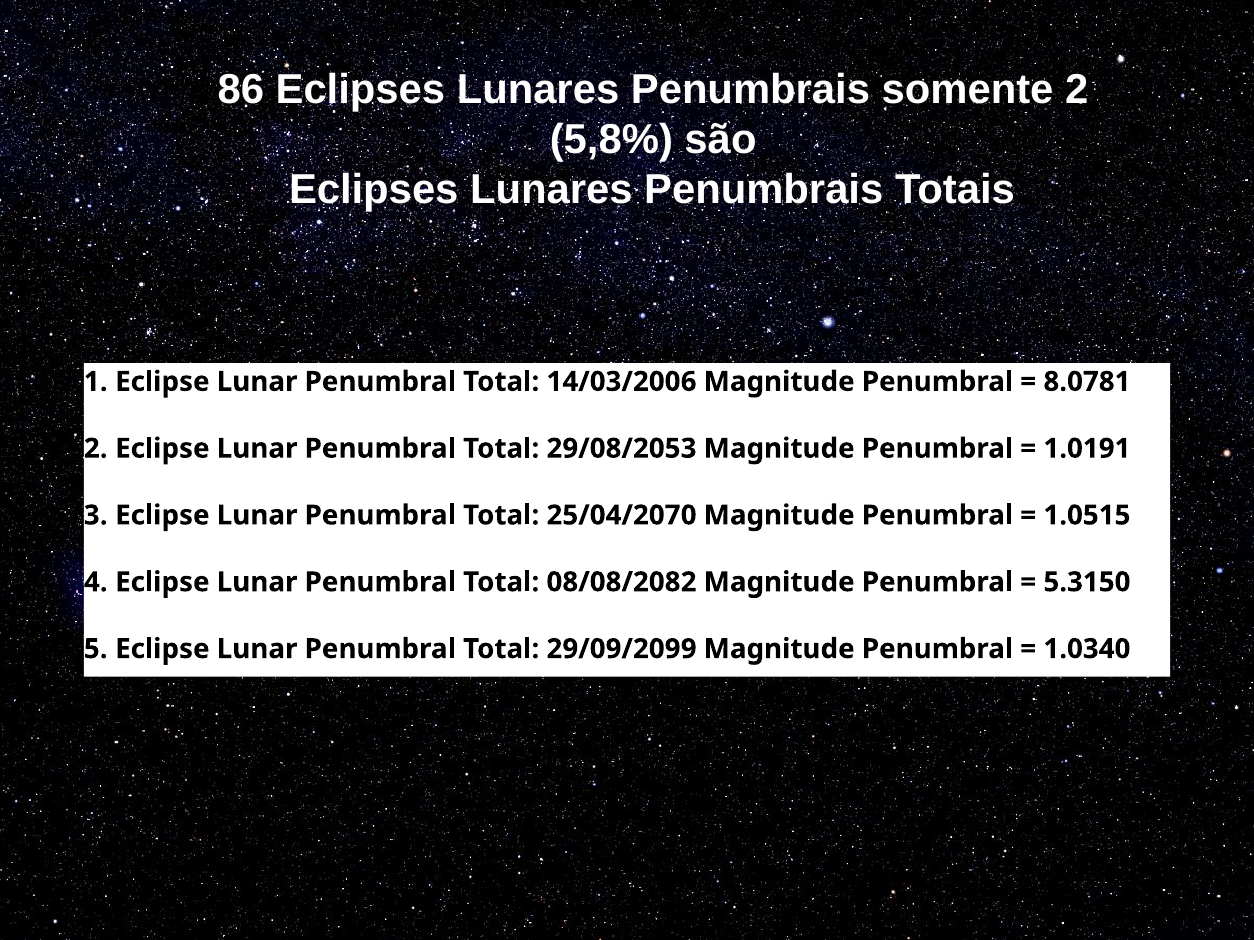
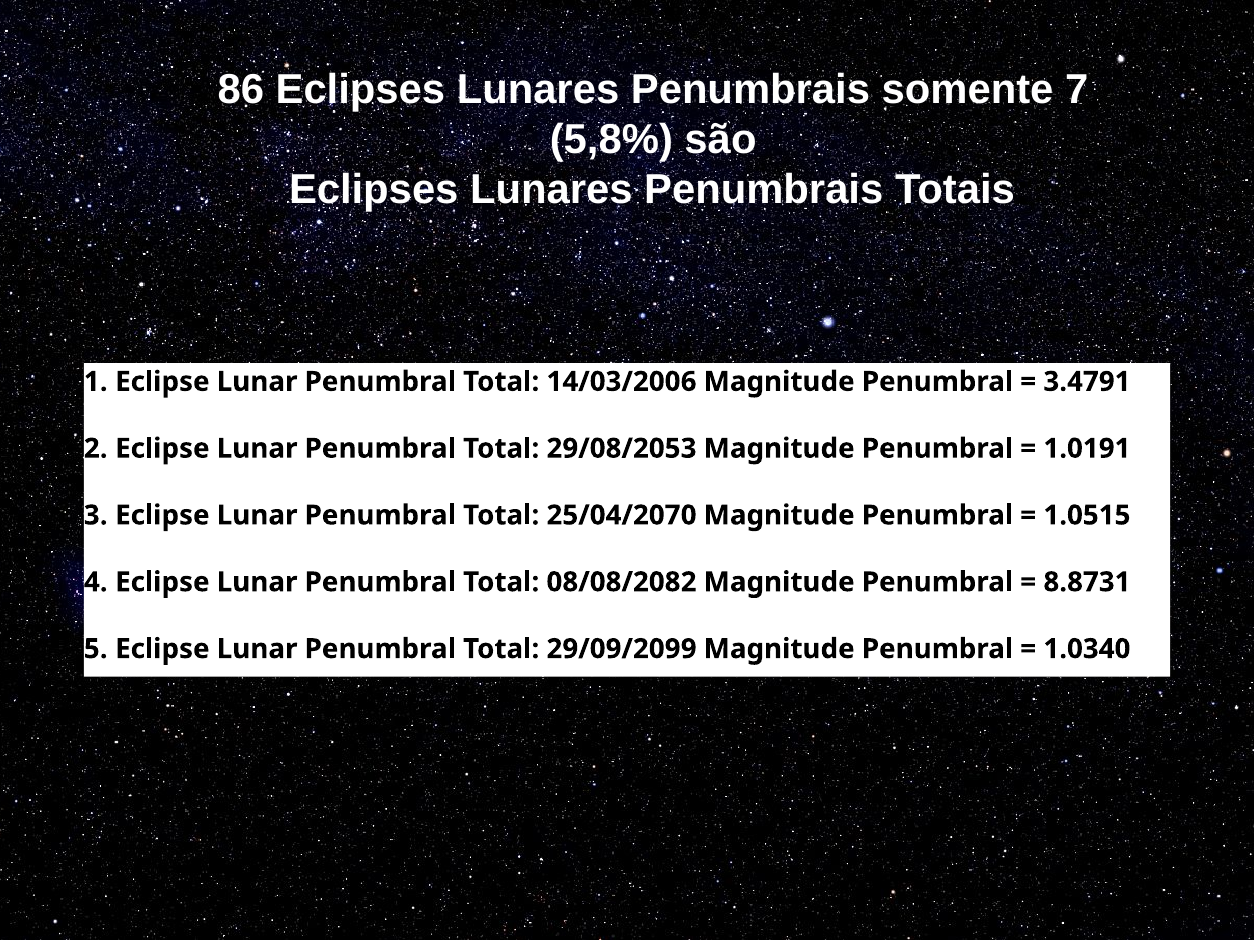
somente 2: 2 -> 7 (1077, 90)
8.0781: 8.0781 -> 3.4791 (1087, 382)
5.3150: 5.3150 -> 8.8731 (1087, 582)
